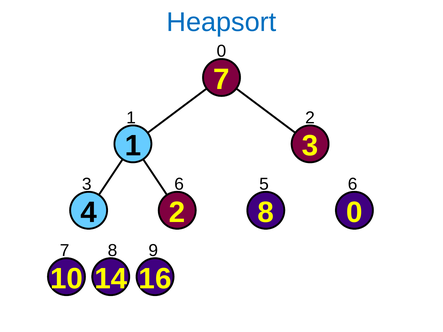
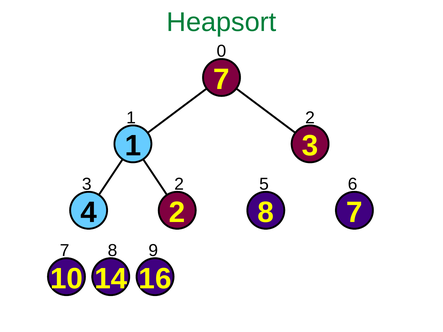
Heapsort colour: blue -> green (221, 22)
6: 6 -> 2 (179, 184)
8 0: 0 -> 7 (354, 212)
